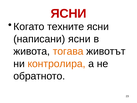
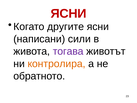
техните: техните -> другите (66, 27)
написани ясни: ясни -> сили (79, 39)
тогава colour: orange -> purple (68, 51)
